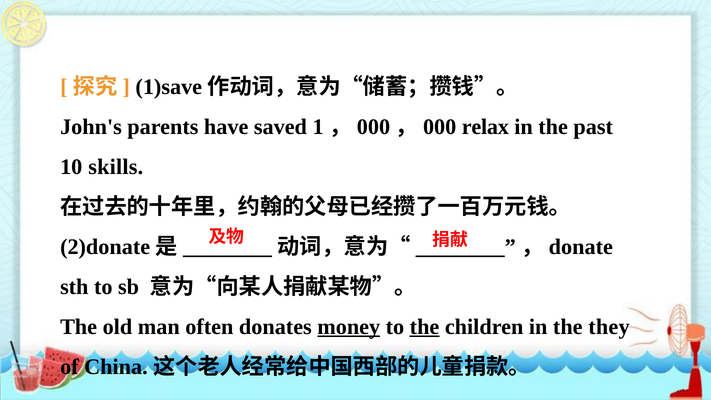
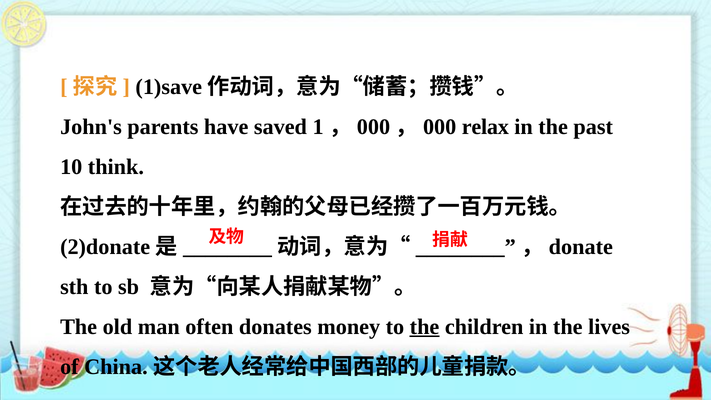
skills: skills -> think (116, 167)
money underline: present -> none (349, 327)
they: they -> lives (609, 327)
